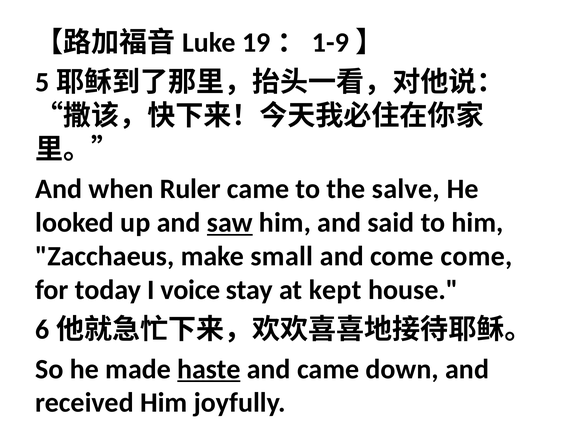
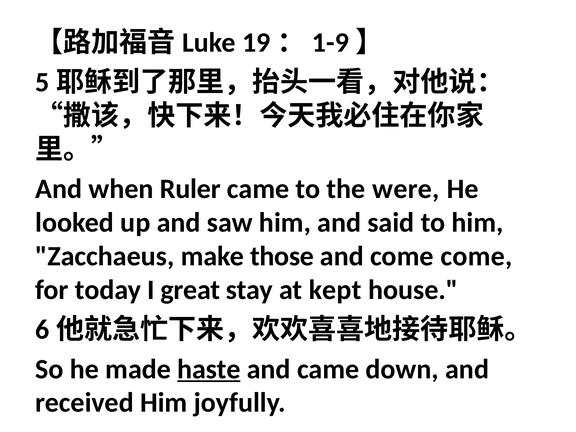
salve: salve -> were (406, 189)
saw underline: present -> none (230, 223)
small: small -> those (282, 256)
voice: voice -> great (190, 290)
